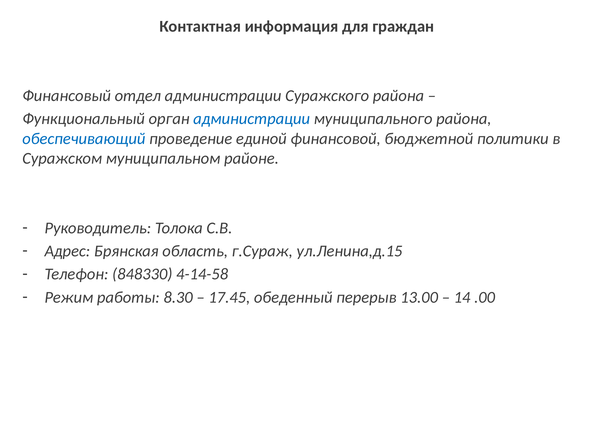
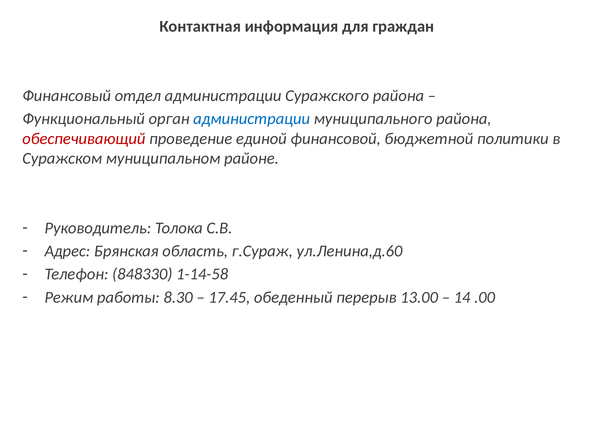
обеспечивающий colour: blue -> red (84, 139)
ул.Ленина,д.15: ул.Ленина,д.15 -> ул.Ленина,д.60 (349, 251)
4-14-58: 4-14-58 -> 1-14-58 (202, 274)
